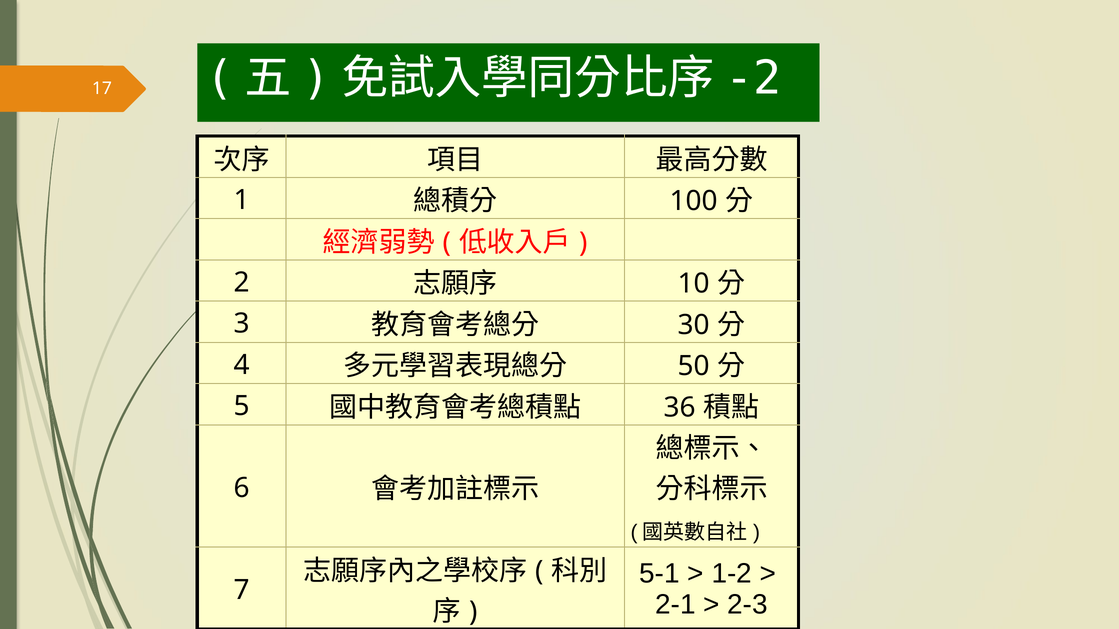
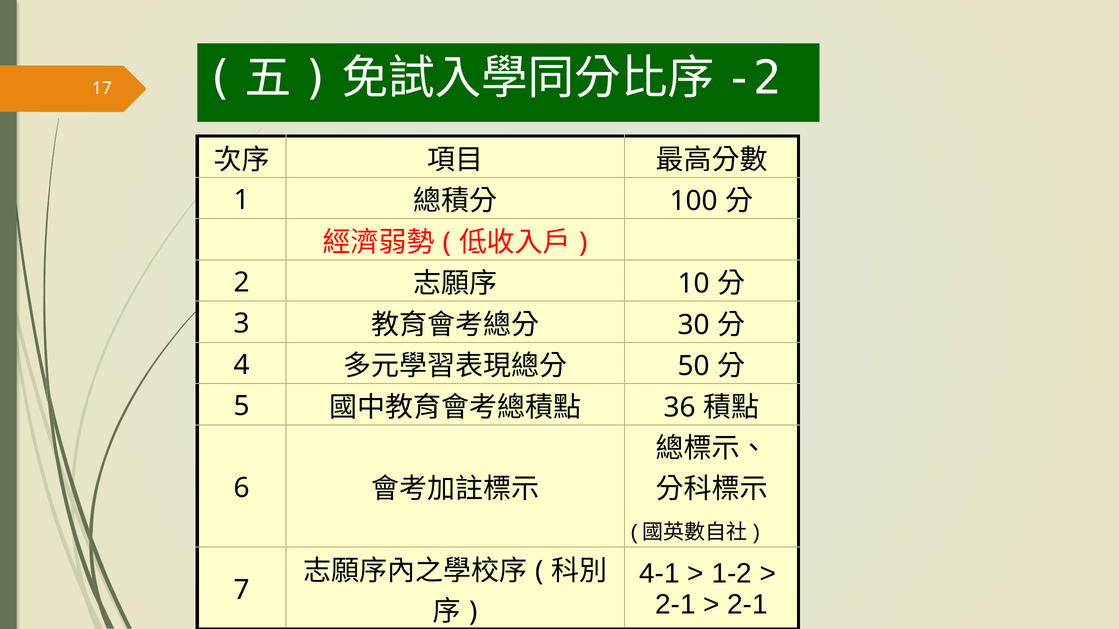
5-1: 5-1 -> 4-1 (660, 574)
2-3: 2-3 -> 2-1 (748, 605)
